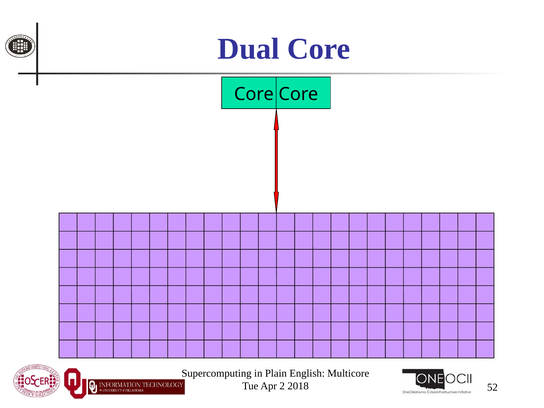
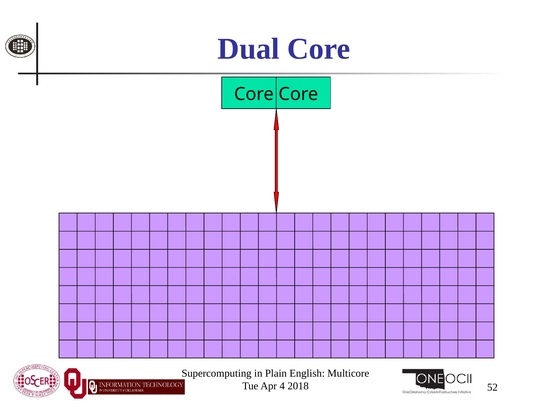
2: 2 -> 4 (282, 386)
